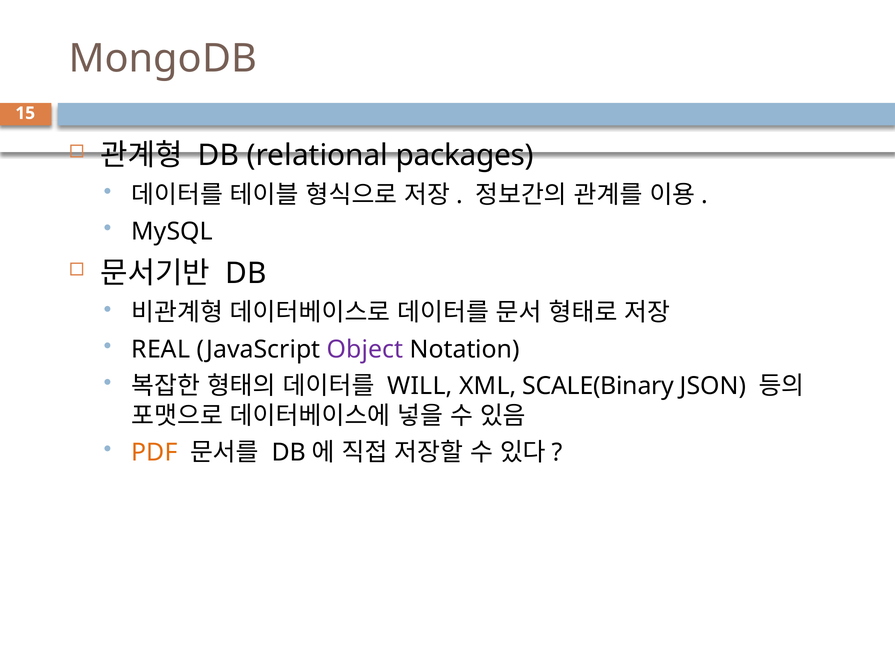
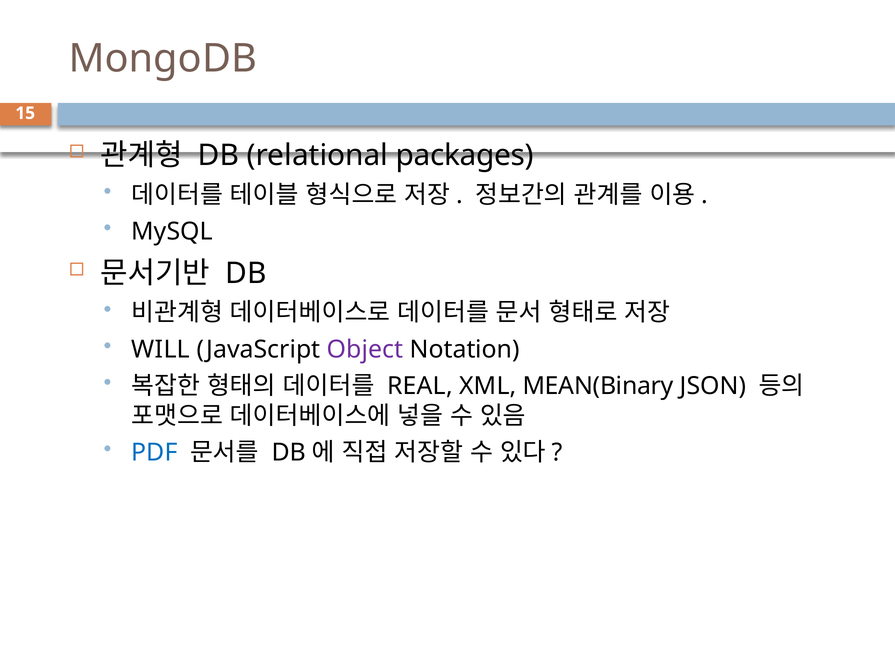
REAL: REAL -> WILL (161, 349)
WILL: WILL -> REAL (420, 386)
SCALE(Binary: SCALE(Binary -> MEAN(Binary (598, 386)
PDF colour: orange -> blue (154, 453)
